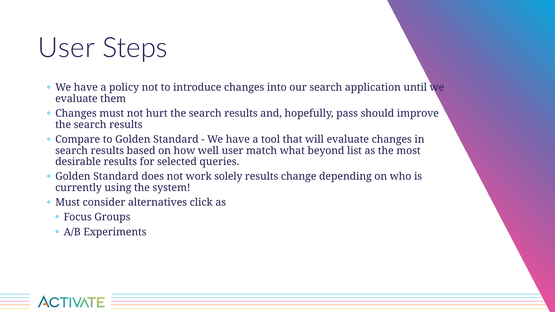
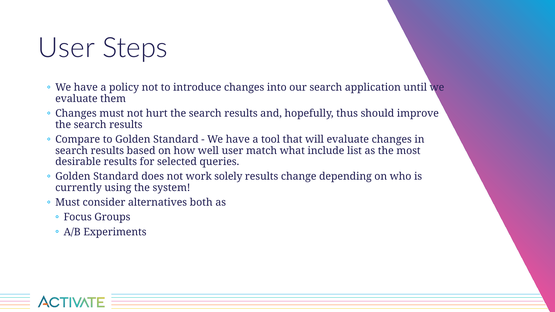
pass: pass -> thus (347, 113)
beyond: beyond -> include (326, 151)
click: click -> both (201, 203)
